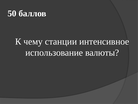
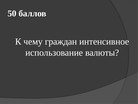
станции: станции -> граждан (61, 41)
